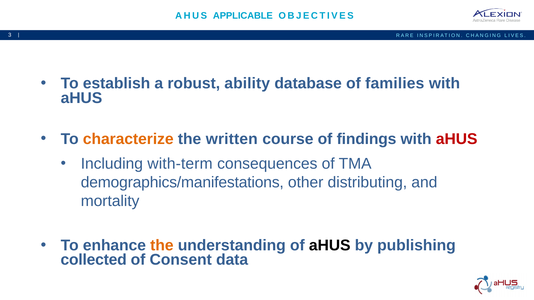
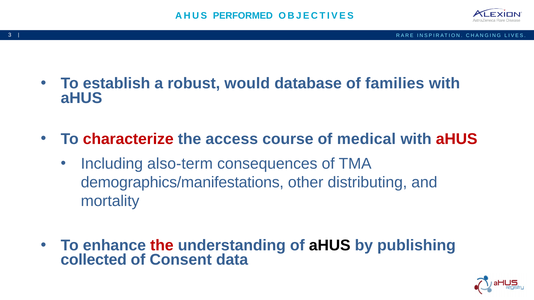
APPLICABLE: APPLICABLE -> PERFORMED (243, 16)
ability: ability -> would (247, 84)
characterize colour: orange -> red (128, 139)
written: written -> access (232, 139)
findings: findings -> medical (366, 139)
with-term: with-term -> also-term (180, 164)
the colour: orange -> red (162, 246)
